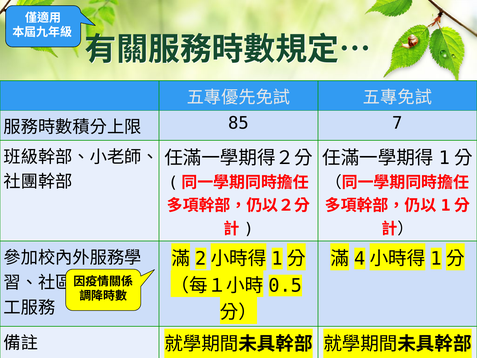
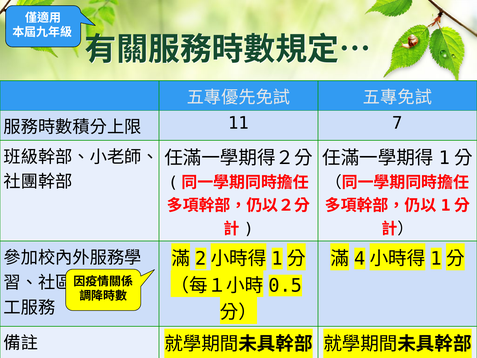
85: 85 -> 11 (238, 123)
